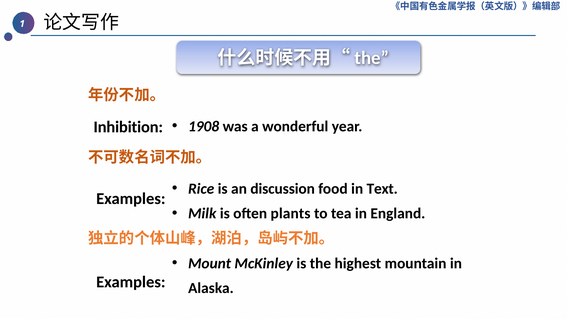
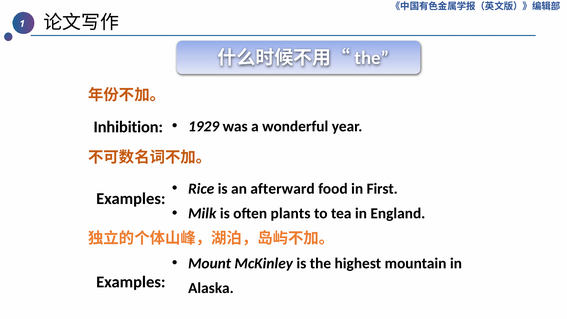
1908: 1908 -> 1929 (204, 126)
discussion: discussion -> afterward (283, 189)
Text: Text -> First (382, 189)
